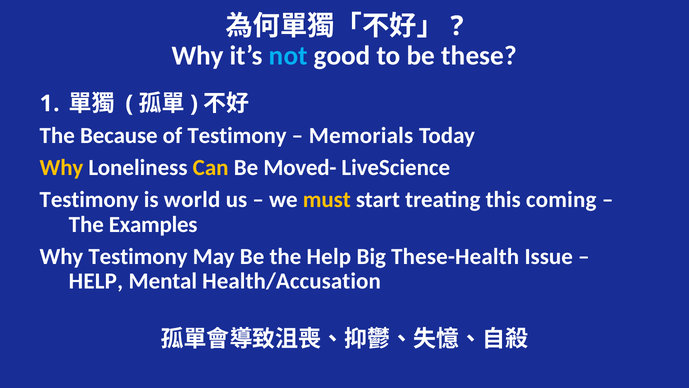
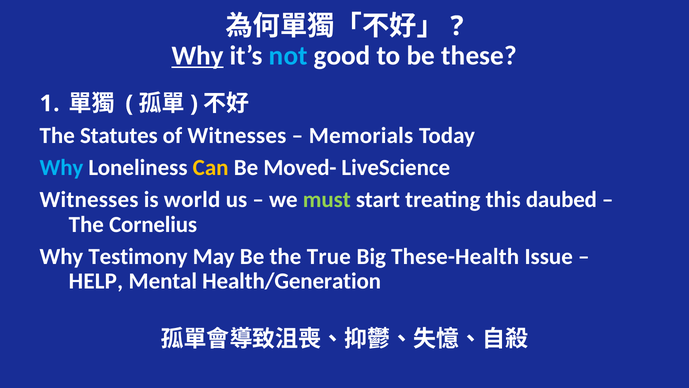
Why underline: none -> present (198, 55)
Because: Because -> Statutes (119, 135)
of Testimony: Testimony -> Witnesses (237, 135)
Why colour: yellow -> light blue (61, 167)
Testimony: Testimony -> Witnesses (89, 199)
must colour: yellow -> light green (327, 199)
coming: coming -> daubed (561, 199)
Examples: Examples -> Cornelius (153, 224)
the Help: Help -> True (329, 256)
Health/Accusation: Health/Accusation -> Health/Generation (292, 281)
